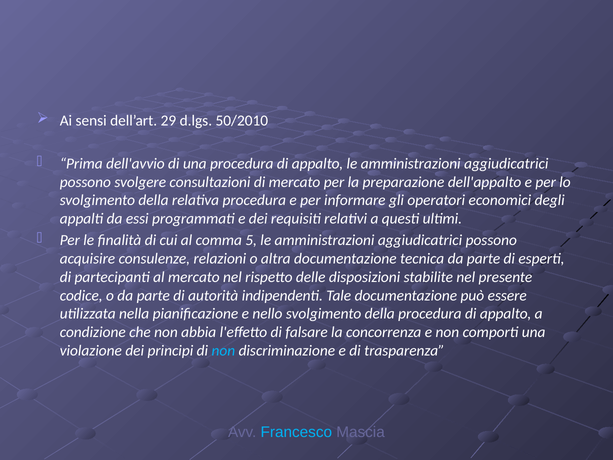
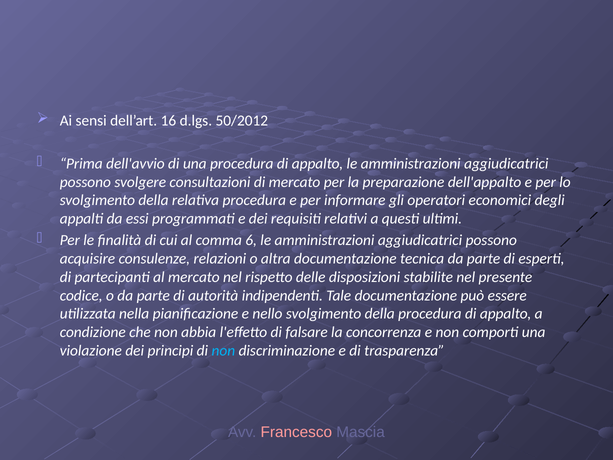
29: 29 -> 16 (168, 121)
50/2010: 50/2010 -> 50/2012 (242, 121)
5: 5 -> 6 (251, 240)
Francesco colour: light blue -> pink (296, 432)
